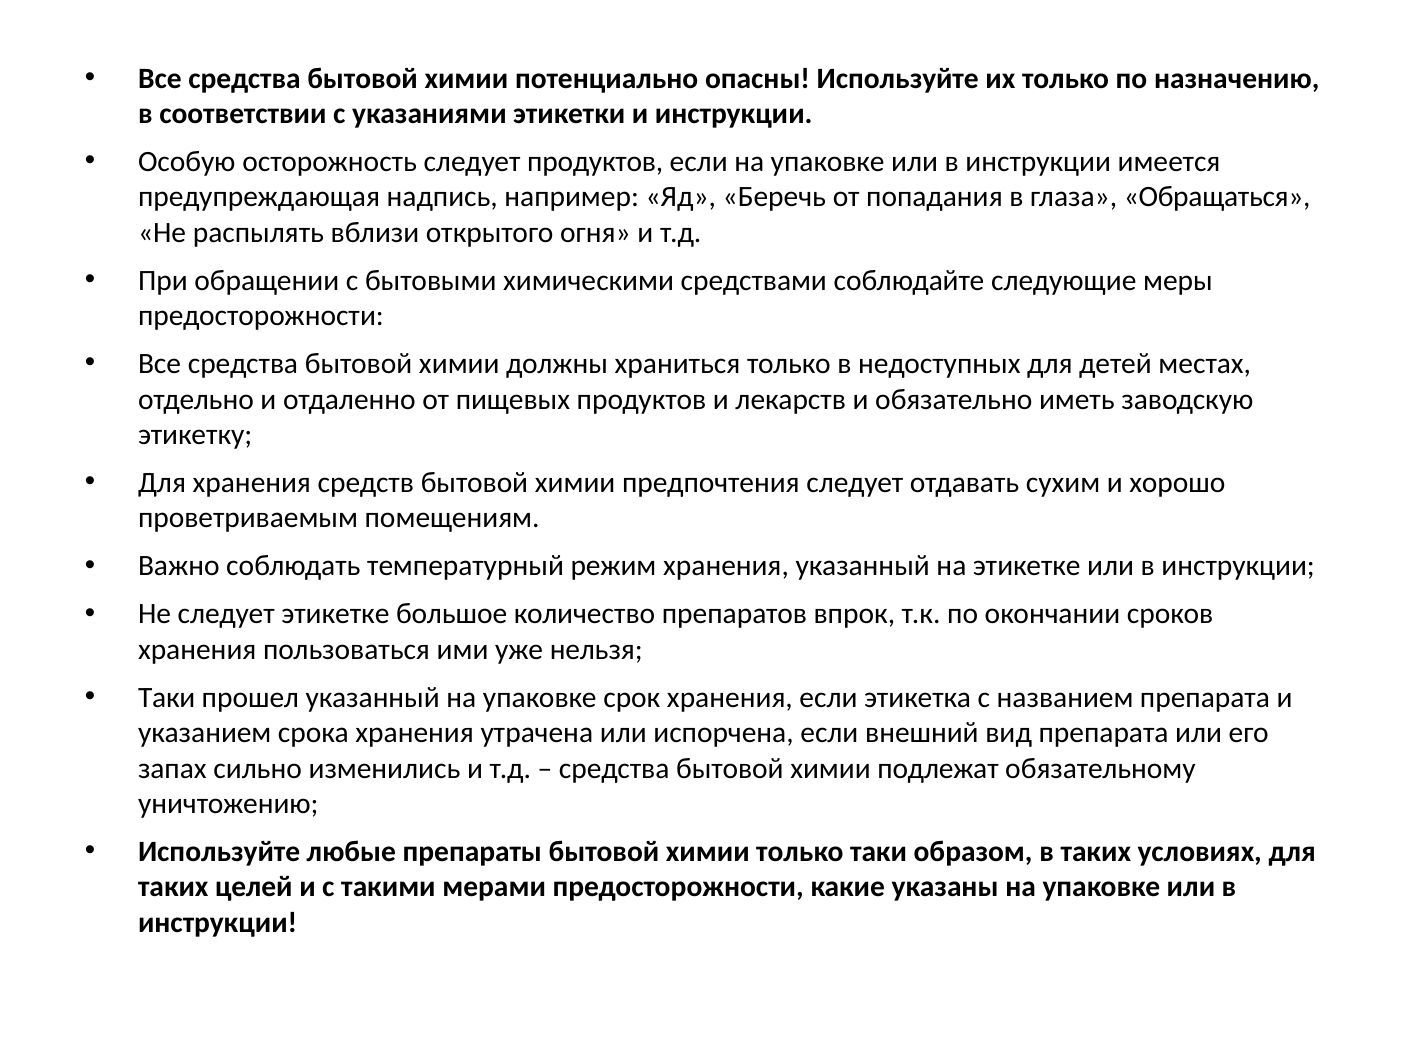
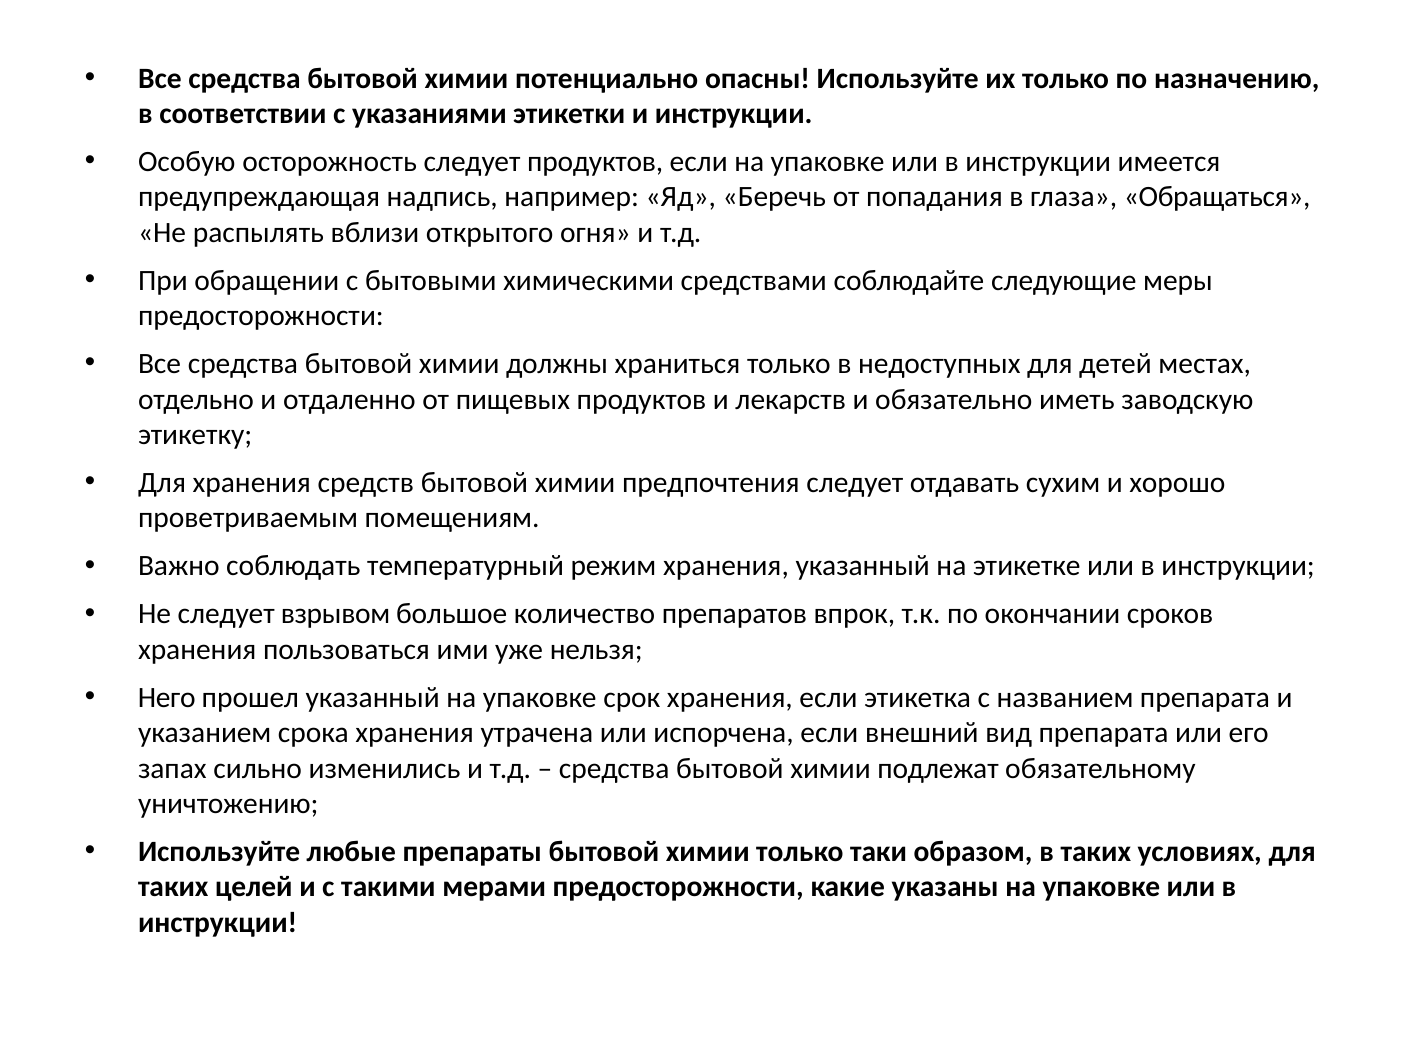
следует этикетке: этикетке -> взрывом (336, 614)
Таки: Таки -> Него (167, 698)
